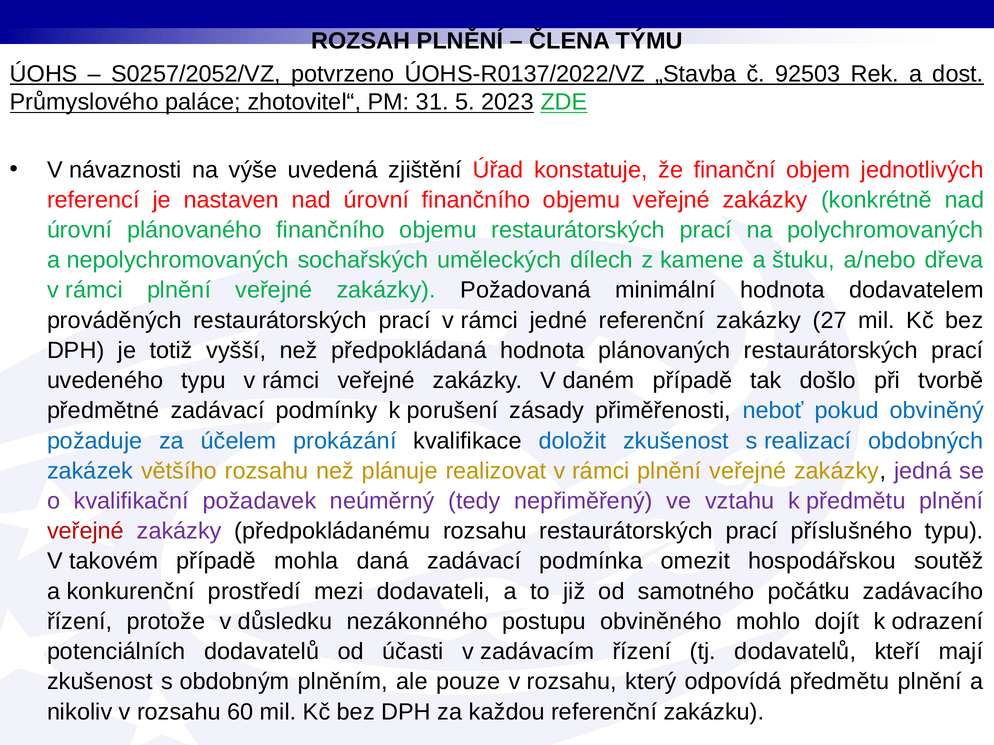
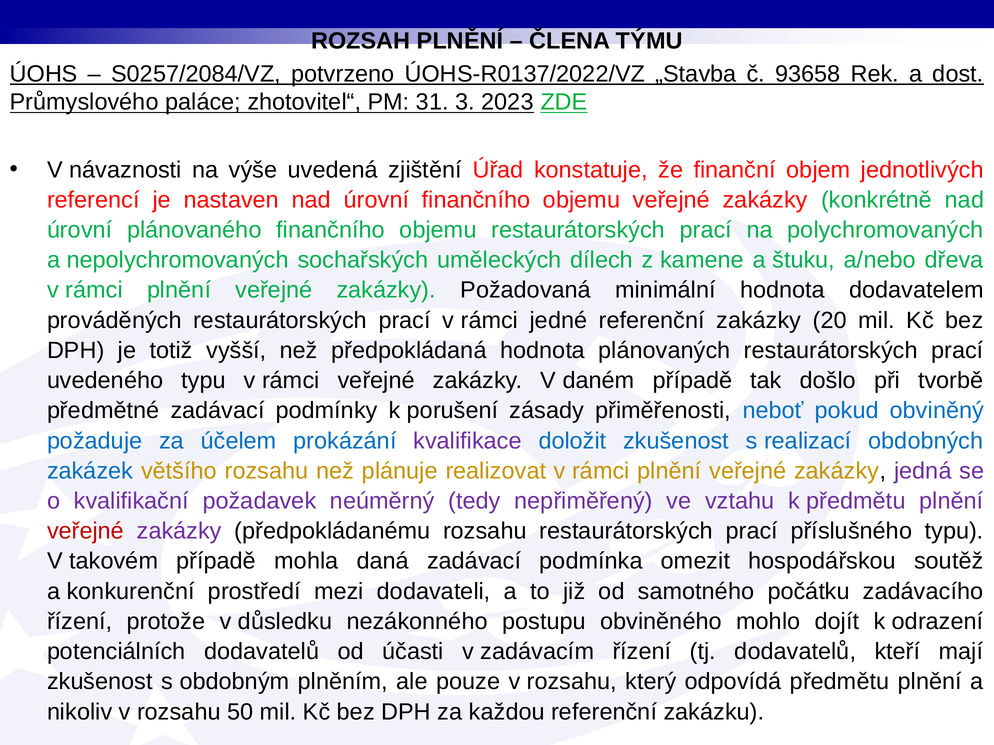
S0257/2052/VZ: S0257/2052/VZ -> S0257/2084/VZ (196, 74)
92503: 92503 -> 93658 (808, 74)
5: 5 -> 3 (465, 102)
27: 27 -> 20 (830, 321)
kvalifikace colour: black -> purple (468, 441)
60: 60 -> 50 (240, 712)
